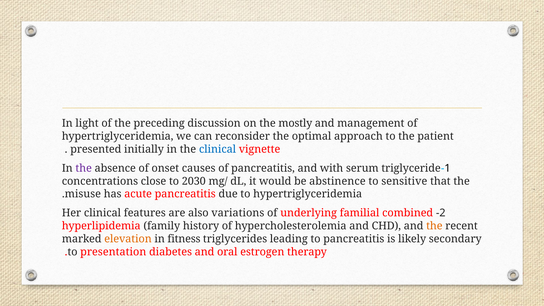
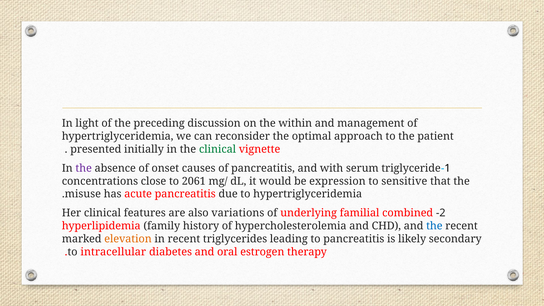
mostly: mostly -> within (295, 123)
clinical colour: blue -> green (218, 149)
2030: 2030 -> 2061 (194, 181)
abstinence: abstinence -> expression (337, 181)
the colour: orange -> blue (434, 226)
in fitness: fitness -> recent (184, 239)
presentation: presentation -> intracellular (113, 252)
